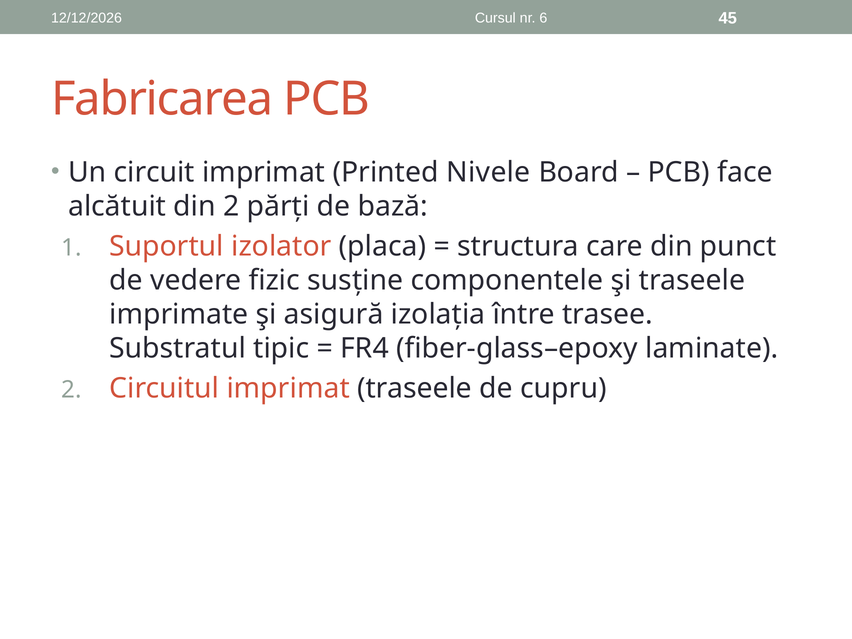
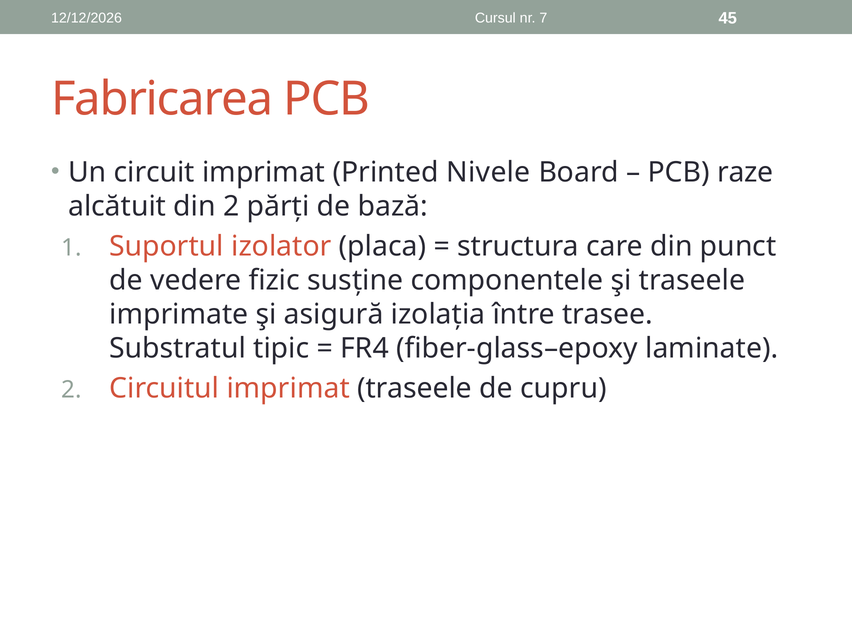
6: 6 -> 7 (543, 18)
face: face -> raze (745, 172)
